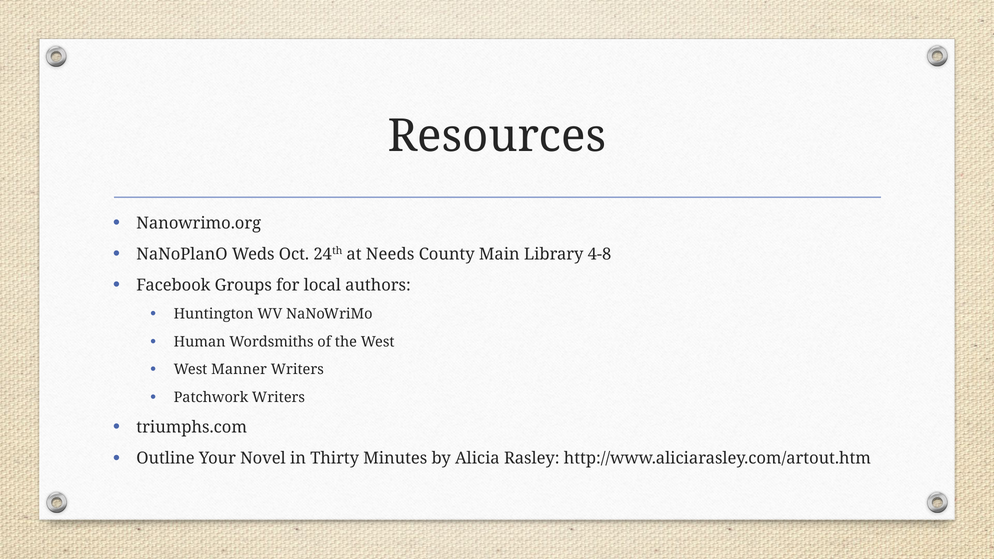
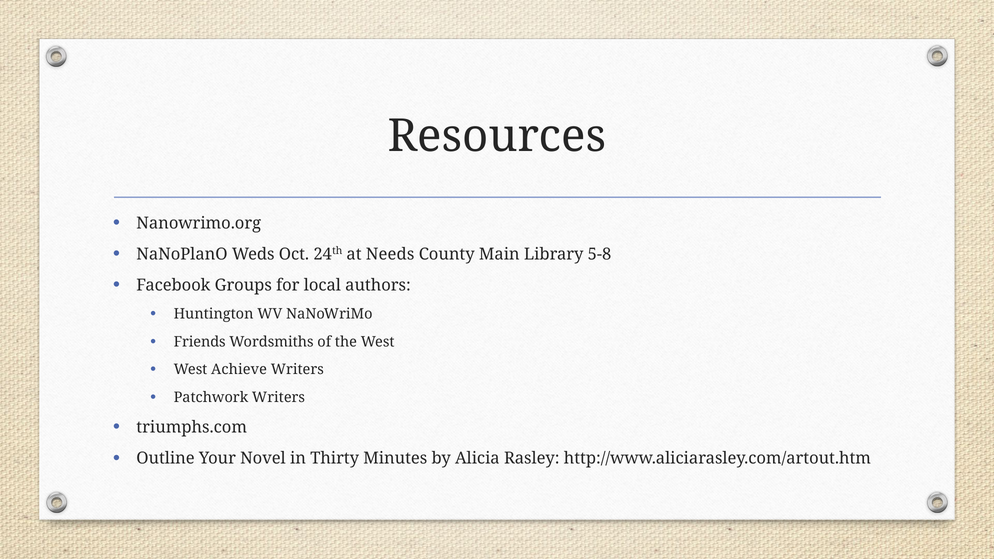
4-8: 4-8 -> 5-8 (600, 254)
Human: Human -> Friends (200, 342)
Manner: Manner -> Achieve (239, 370)
